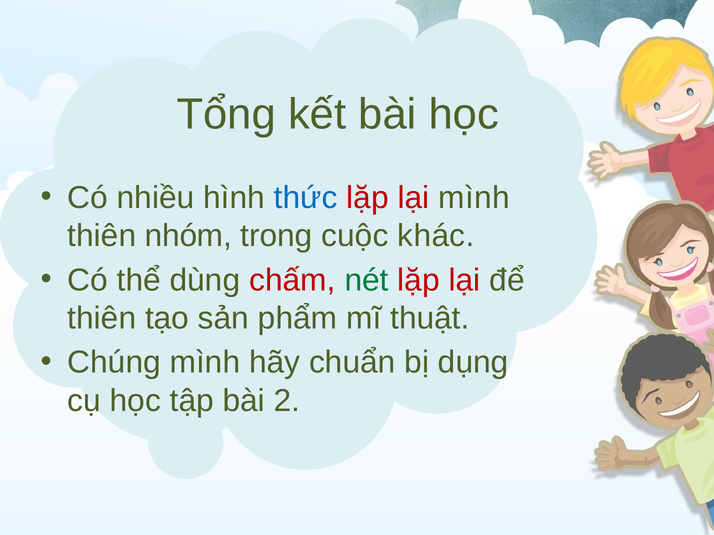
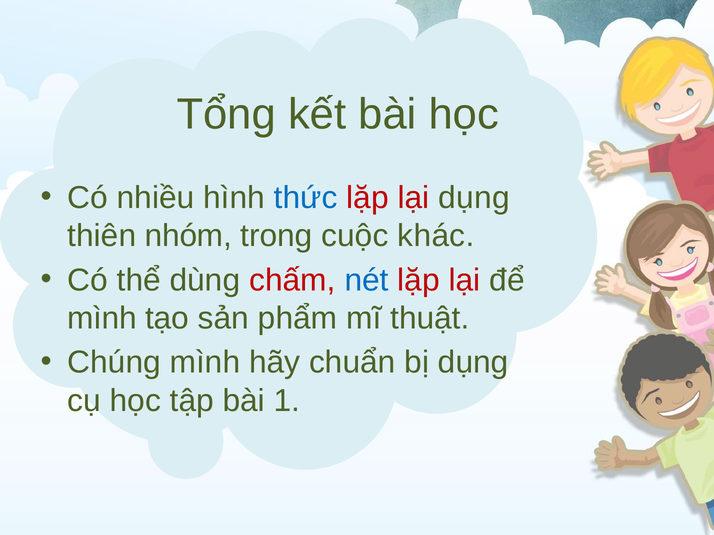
lại mình: mình -> dụng (474, 198)
nét colour: green -> blue (367, 280)
thiên: thiên -> mình (102, 318)
2: 2 -> 1 (287, 401)
